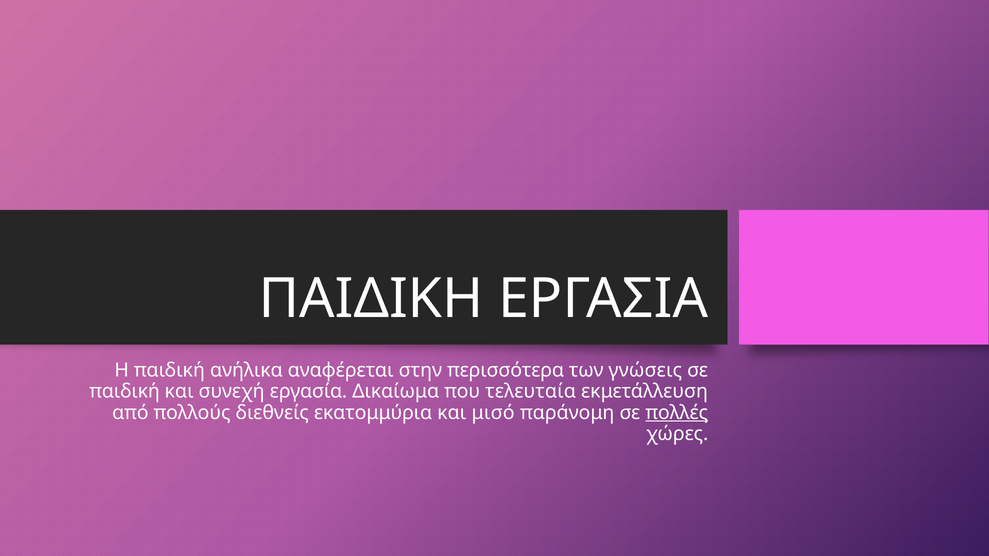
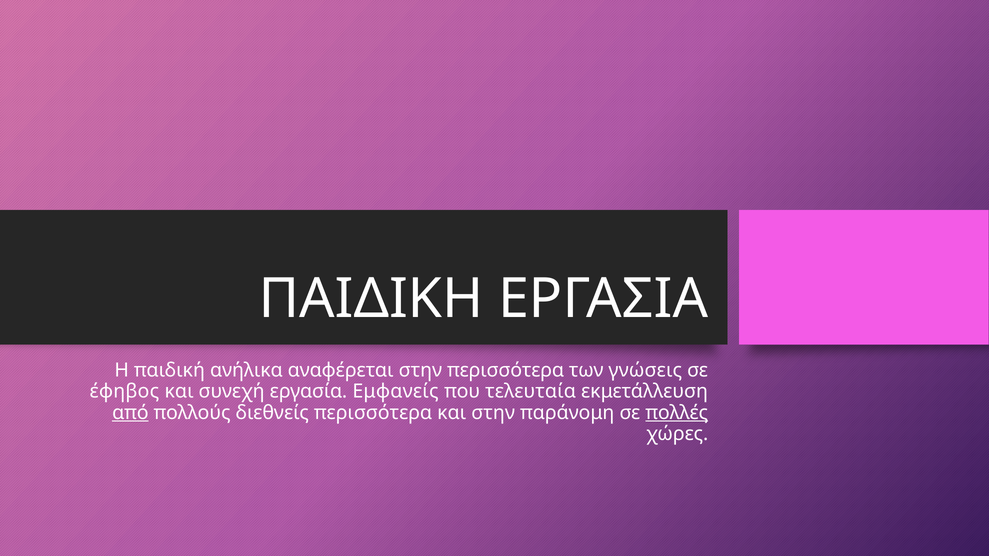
παιδική: παιδική -> έφηβος (124, 392)
Δικαίωμα: Δικαίωμα -> Εμφανείς (396, 392)
από underline: none -> present (130, 413)
διεθνείς εκατομμύρια: εκατομμύρια -> περισσότερα (373, 413)
και μισό: μισό -> στην (493, 413)
